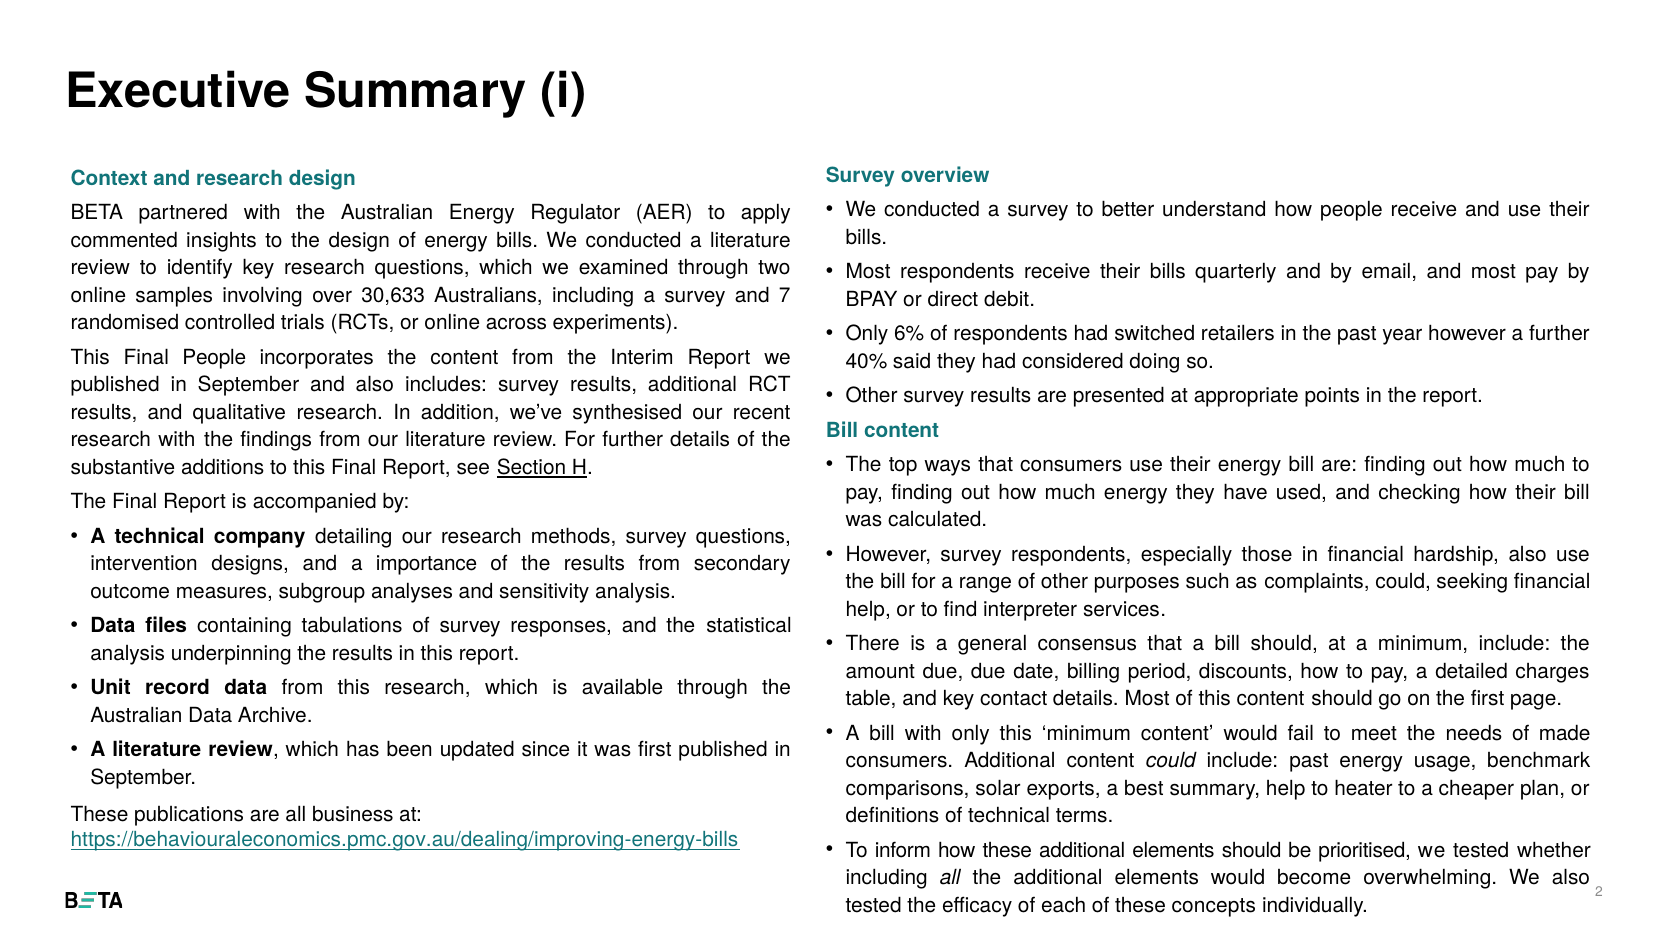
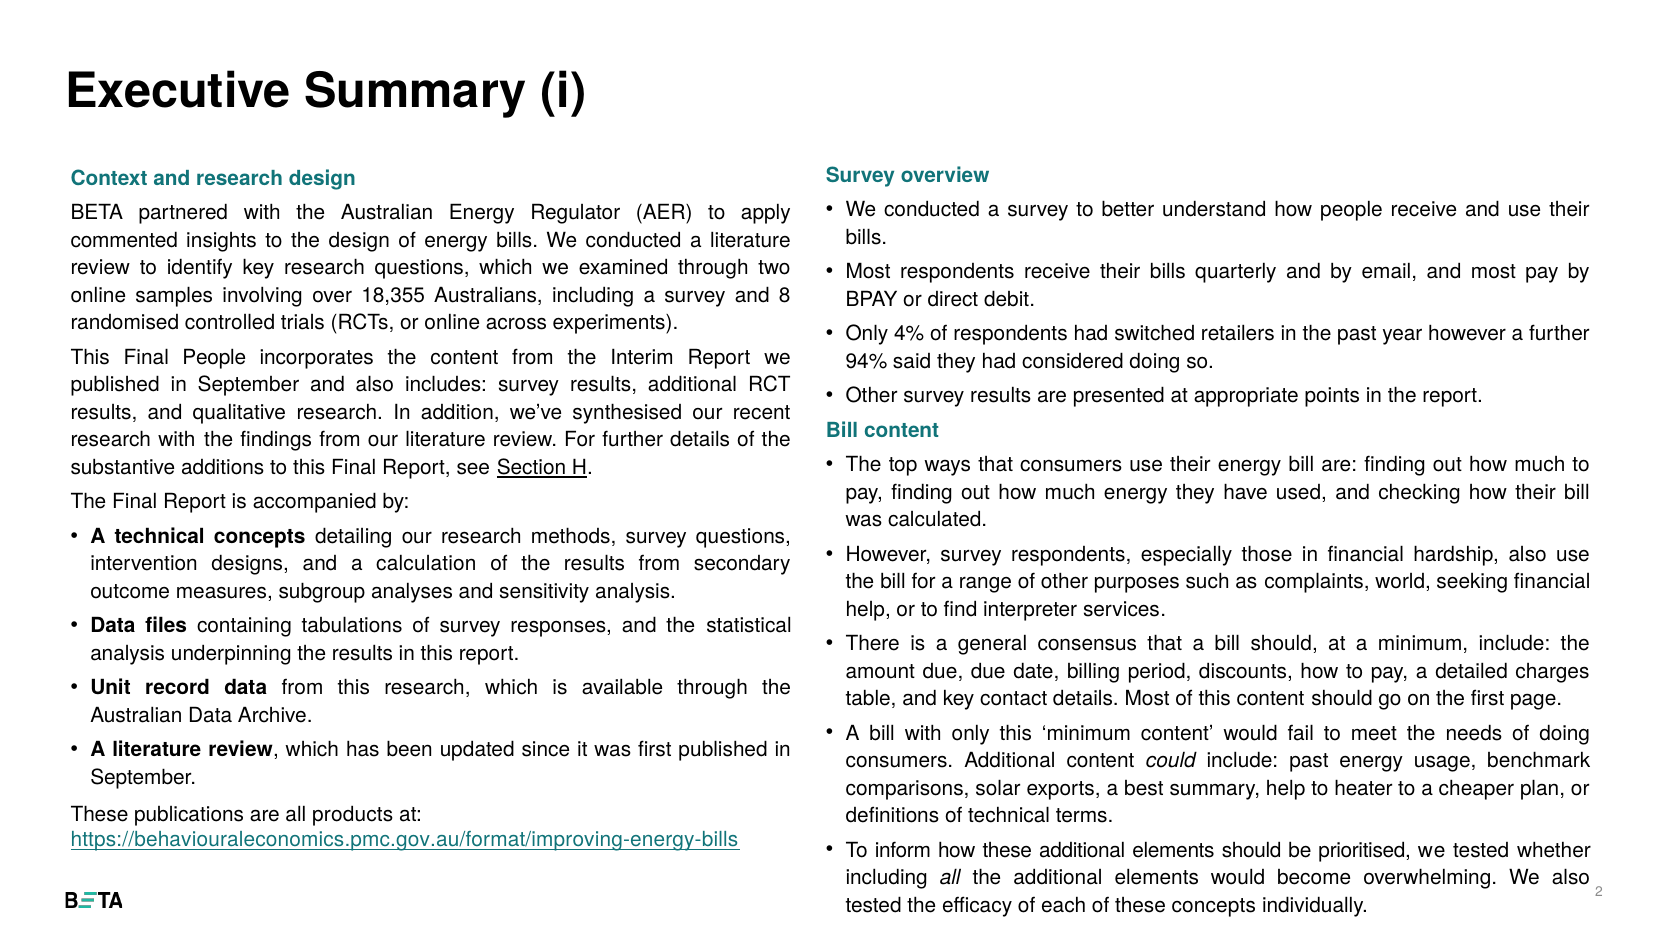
30,633: 30,633 -> 18,355 (393, 295)
7: 7 -> 8 (785, 295)
6%: 6% -> 4% (909, 334)
40%: 40% -> 94% (866, 361)
technical company: company -> concepts (260, 536)
importance: importance -> calculation (426, 564)
complaints could: could -> world (1403, 582)
of made: made -> doing (1565, 733)
business: business -> products (353, 814)
https://behaviouraleconomics.pmc.gov.au/dealing/improving-energy-bills: https://behaviouraleconomics.pmc.gov.au/dealing/improving-energy-bills -> https://behaviouraleconomics.pmc.gov.au/format/improving-energy-bills (404, 839)
